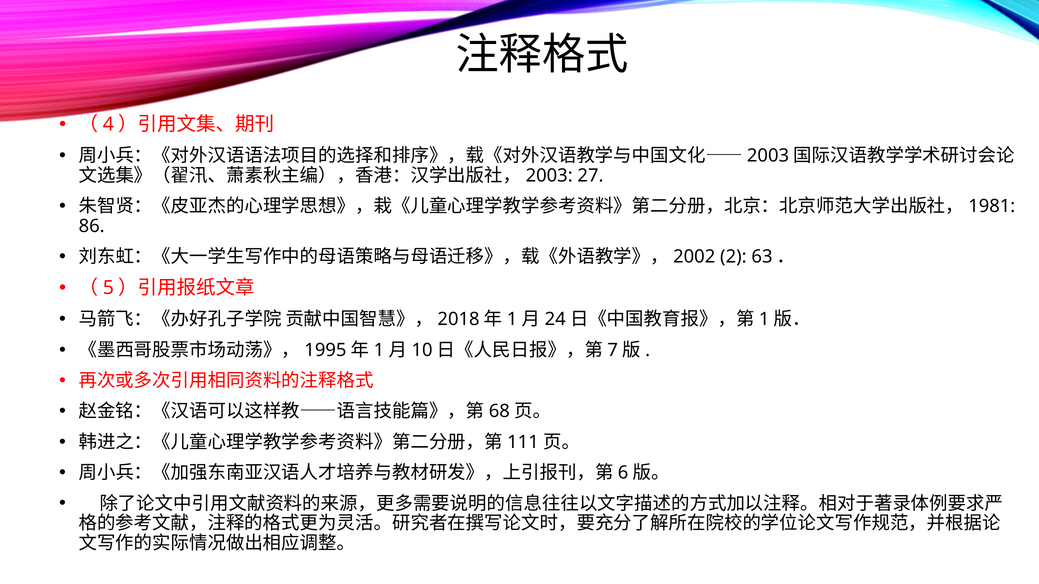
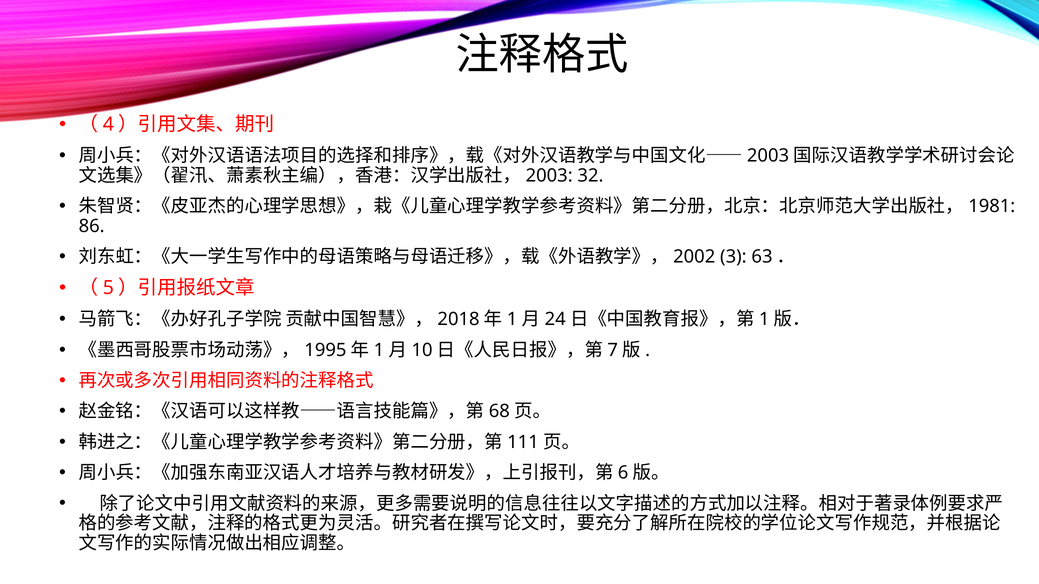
27: 27 -> 32 (591, 176)
2: 2 -> 3 (733, 257)
